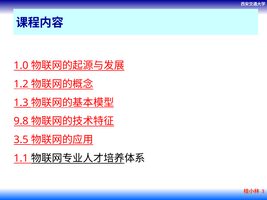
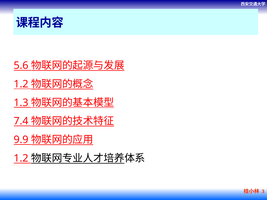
1.0: 1.0 -> 5.6 (21, 66)
9.8: 9.8 -> 7.4 (21, 121)
3.5: 3.5 -> 9.9 (21, 140)
1.1: 1.1 -> 1.2 (21, 158)
